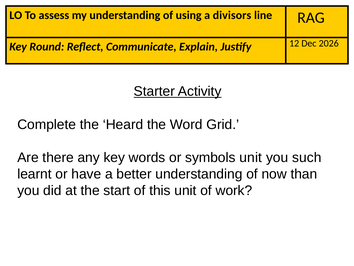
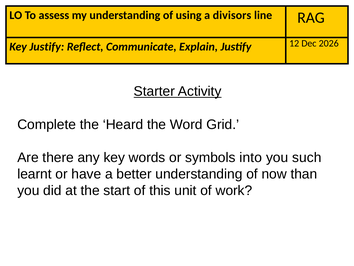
Key Round: Round -> Justify (47, 47)
symbols unit: unit -> into (251, 157)
